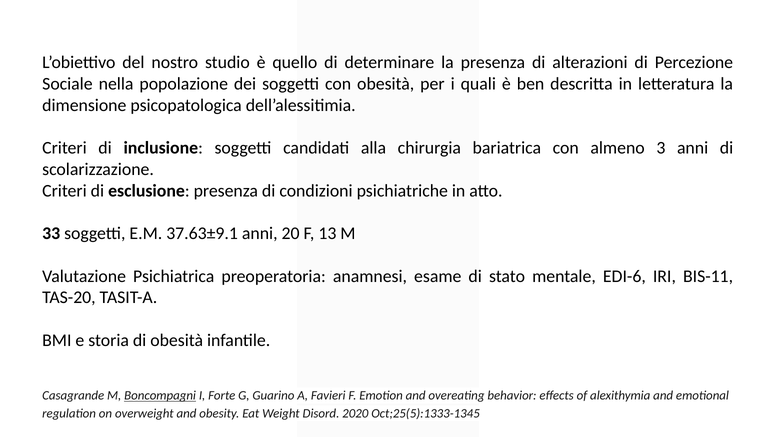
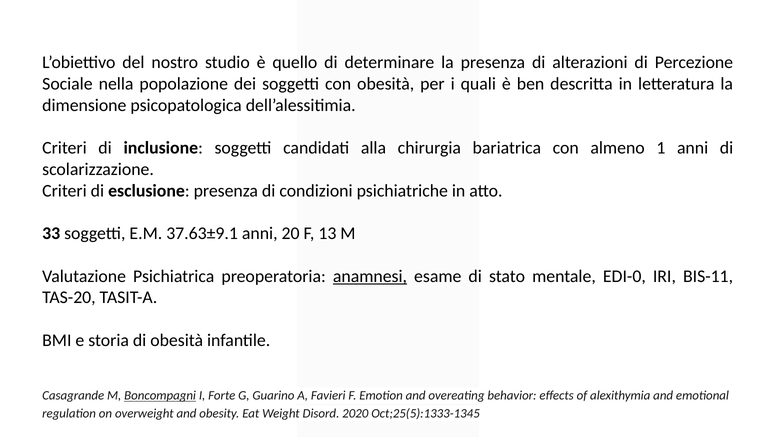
3: 3 -> 1 (661, 148)
anamnesi underline: none -> present (370, 276)
EDI-6: EDI-6 -> EDI-0 (624, 276)
